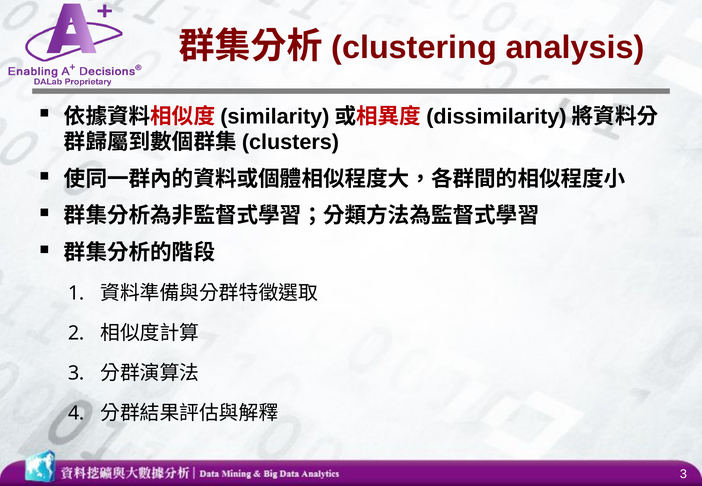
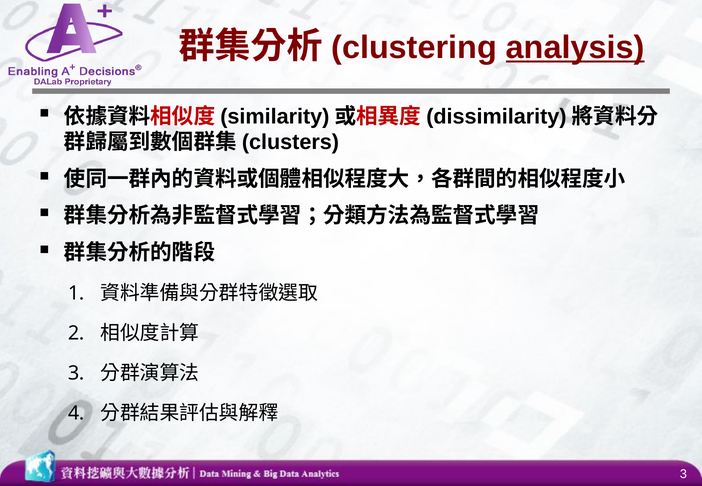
analysis underline: none -> present (575, 48)
